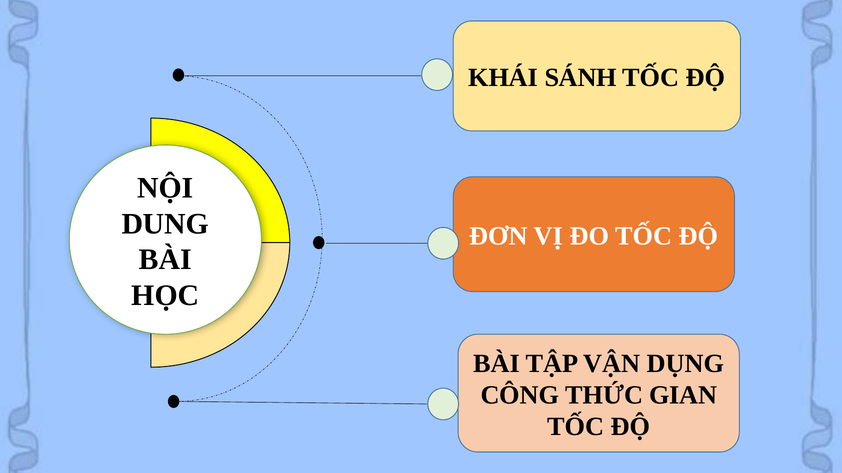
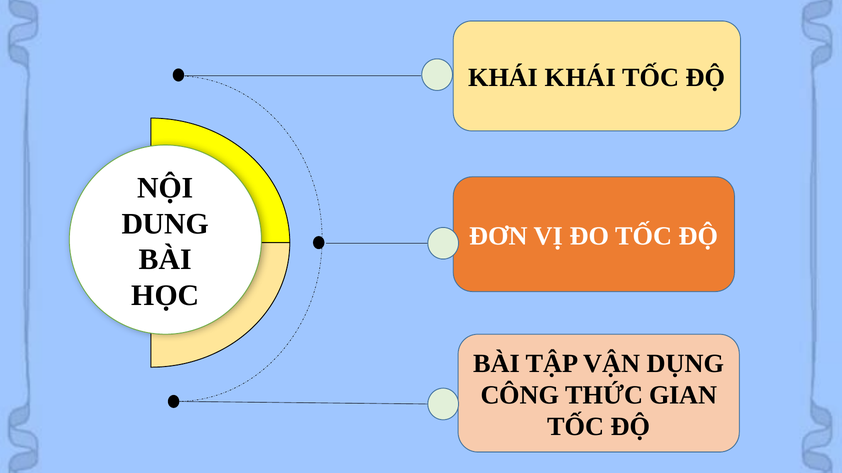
KHÁI SÁNH: SÁNH -> KHÁI (580, 78)
